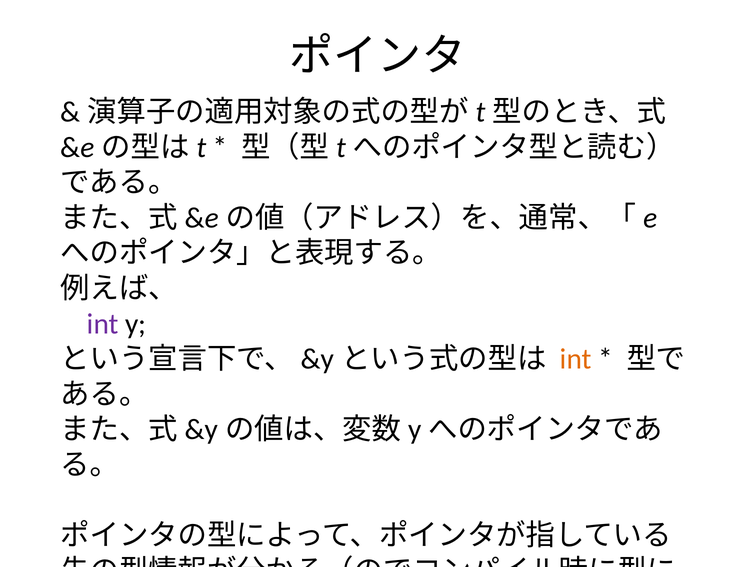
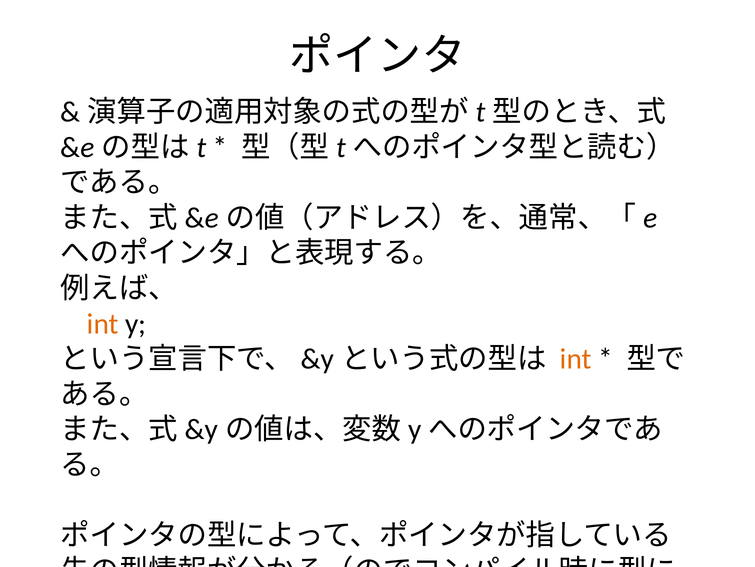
int colour: purple -> orange (103, 323)
